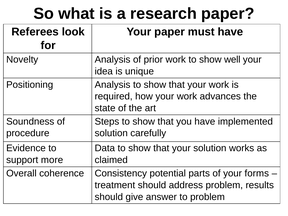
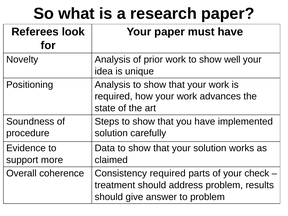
Consistency potential: potential -> required (168, 173)
forms: forms -> check (257, 173)
